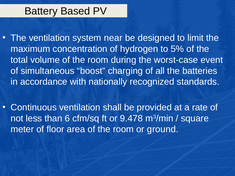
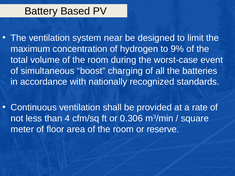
5%: 5% -> 9% (177, 49)
6: 6 -> 4 (67, 118)
9.478: 9.478 -> 0.306 (131, 118)
ground: ground -> reserve (163, 129)
